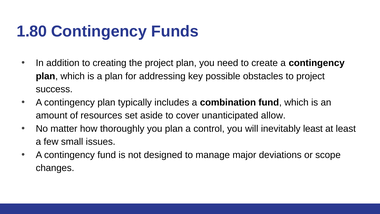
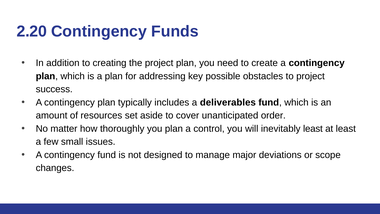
1.80: 1.80 -> 2.20 (32, 31)
combination: combination -> deliverables (228, 102)
allow: allow -> order (273, 115)
